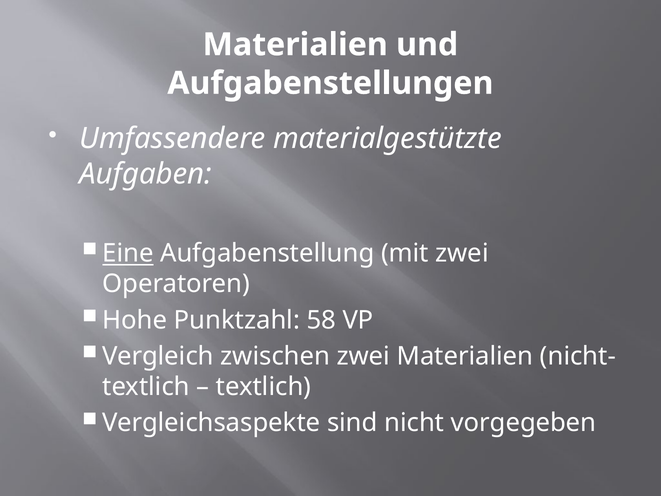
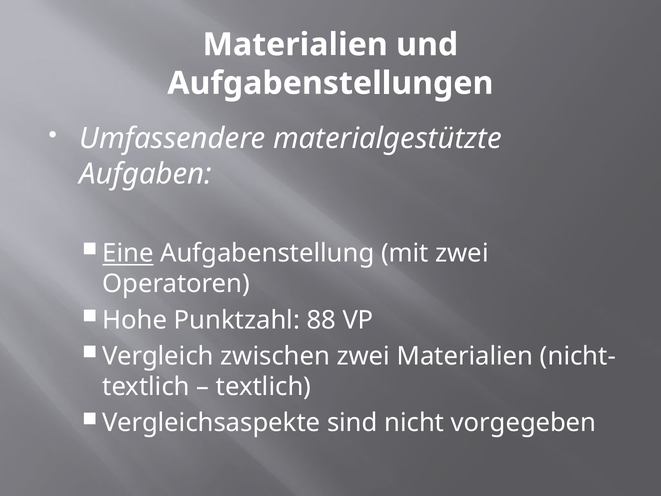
58: 58 -> 88 (321, 320)
